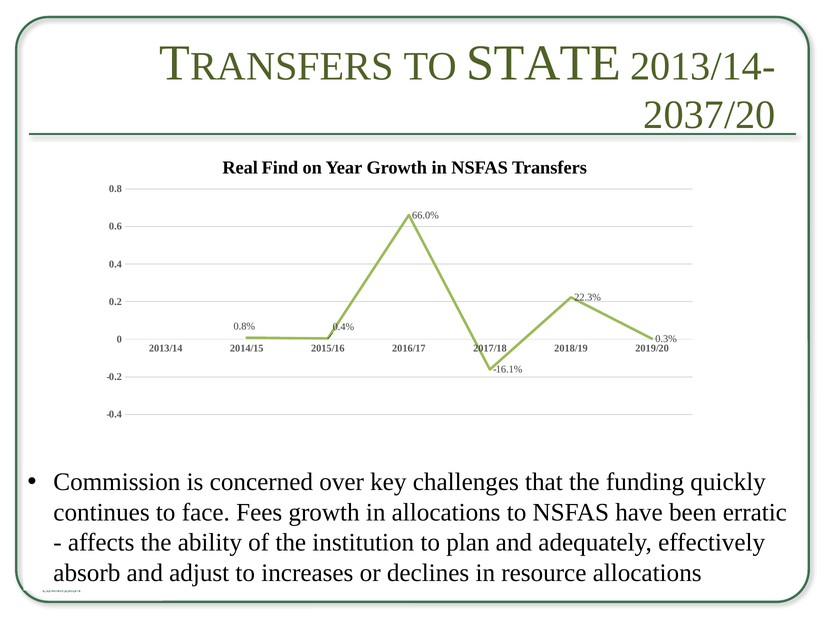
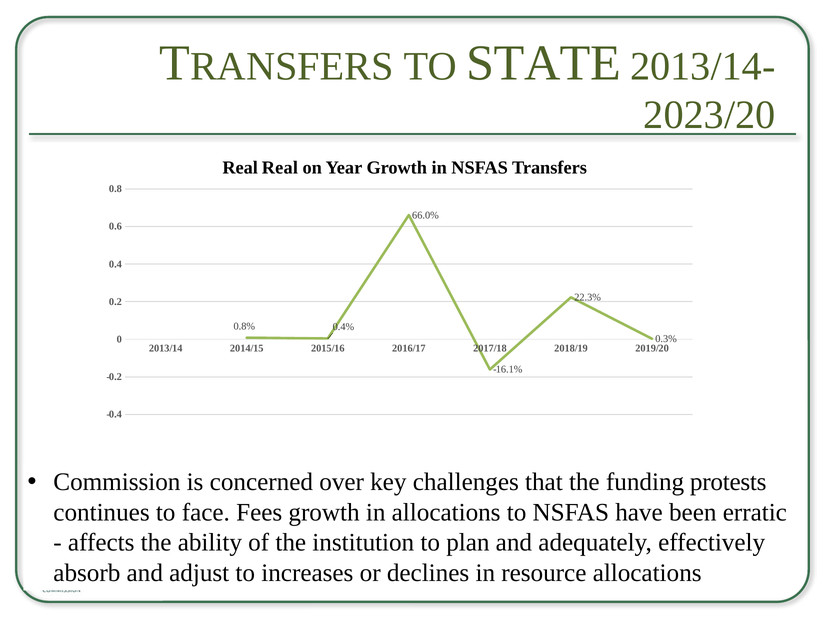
2037/20: 2037/20 -> 2023/20 (709, 115)
Real Find: Find -> Real (280, 168)
quickly: quickly -> protests (728, 482)
